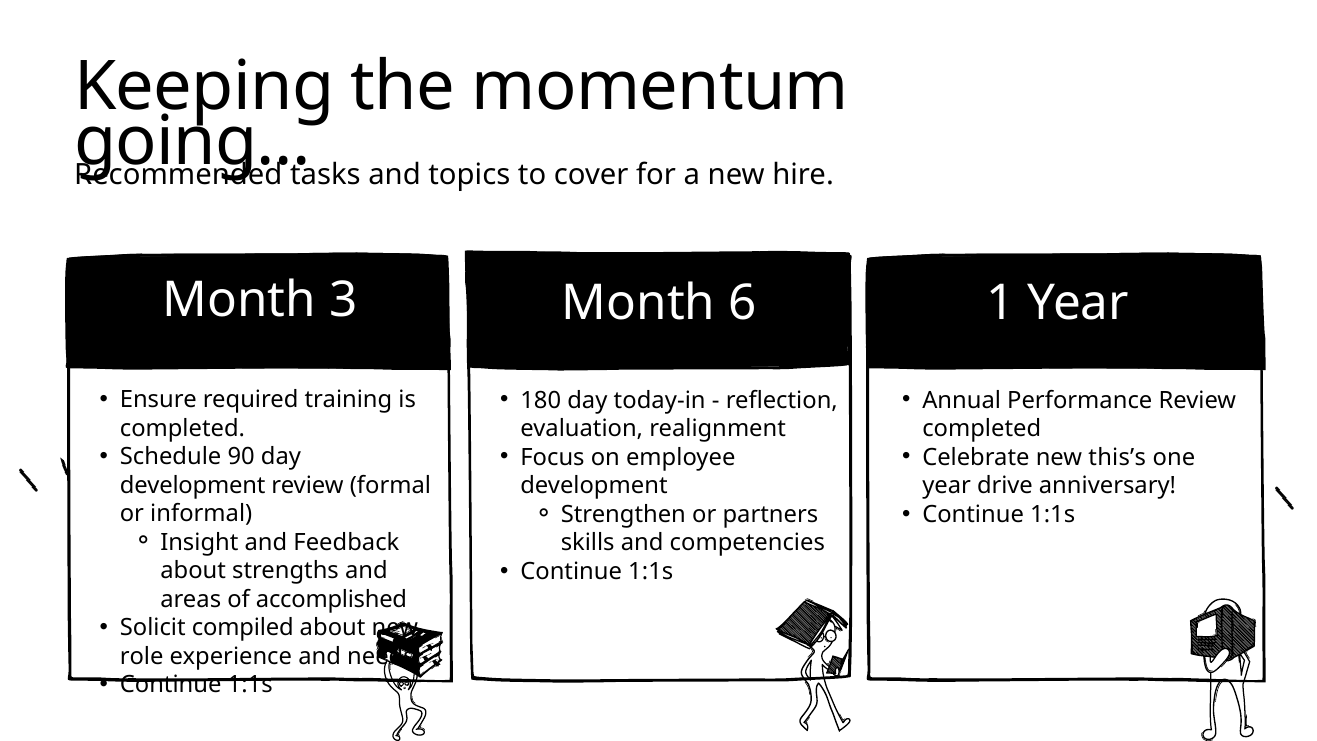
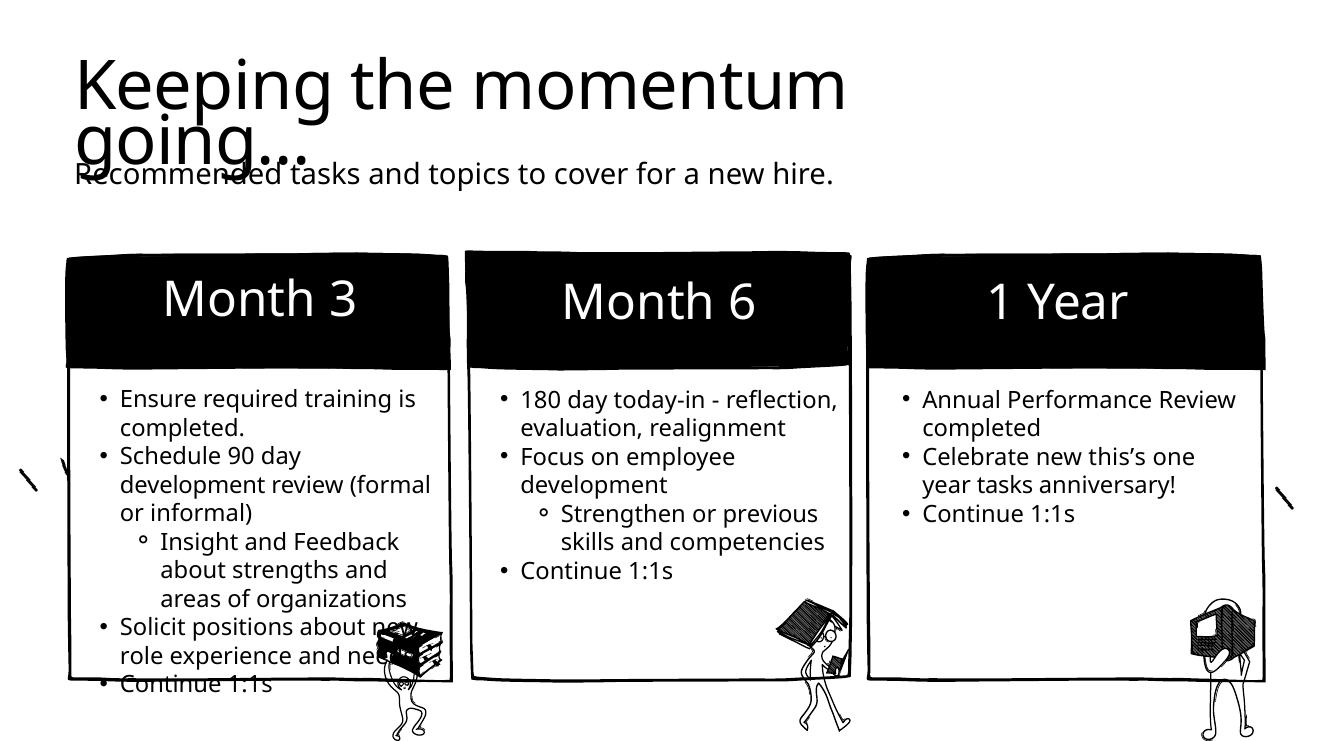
year drive: drive -> tasks (1005, 486)
partners: partners -> previous (770, 514)
accomplished: accomplished -> organizations (331, 599)
compiled: compiled -> positions (243, 628)
